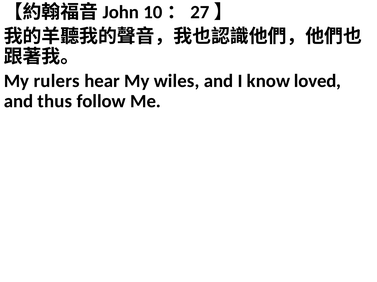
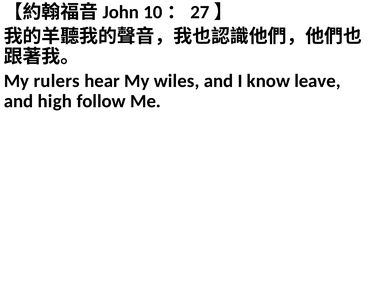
loved: loved -> leave (317, 81)
thus: thus -> high (55, 101)
